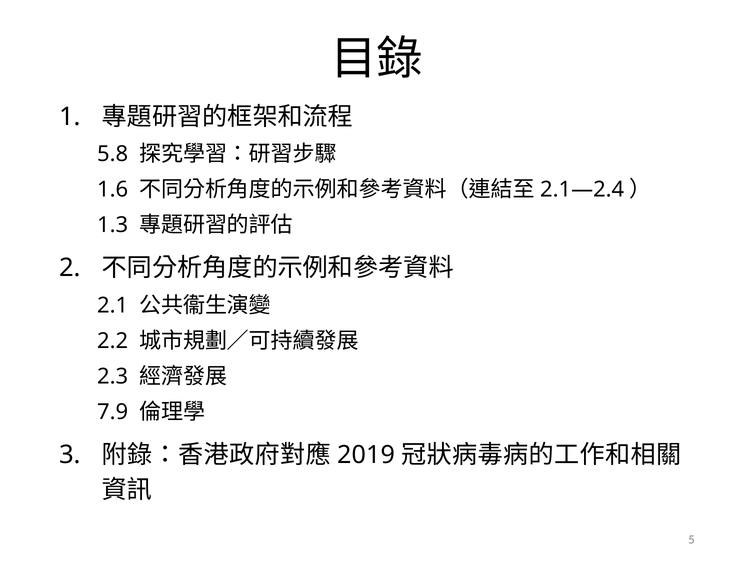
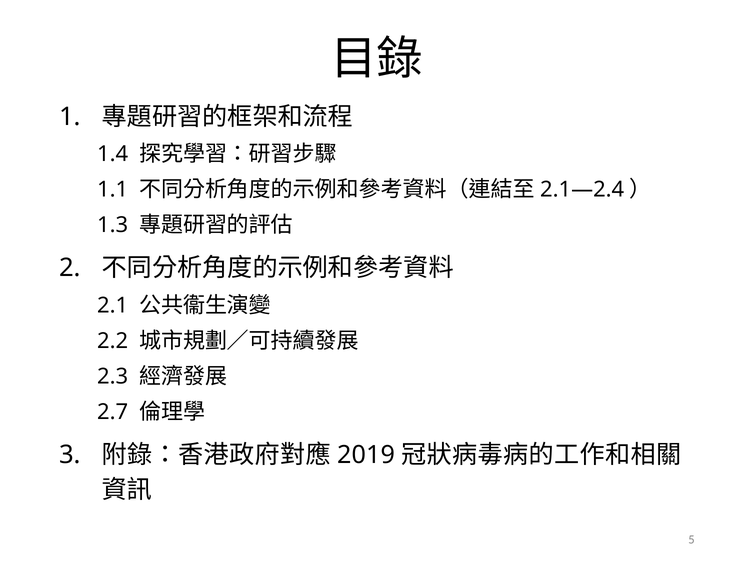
5.8: 5.8 -> 1.4 (113, 154)
1.6: 1.6 -> 1.1 (113, 190)
7.9: 7.9 -> 2.7 (113, 412)
